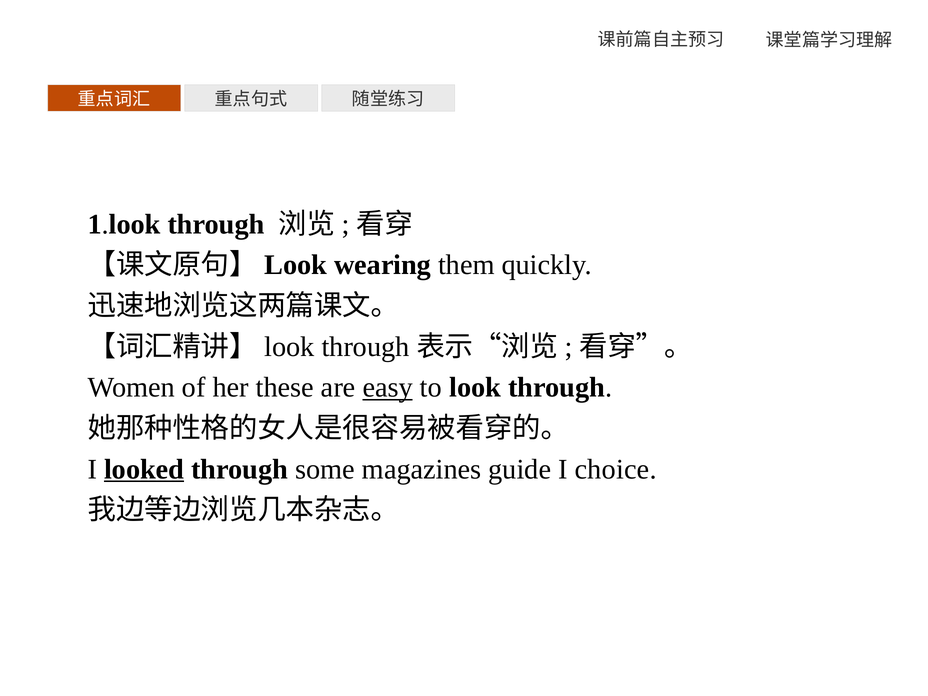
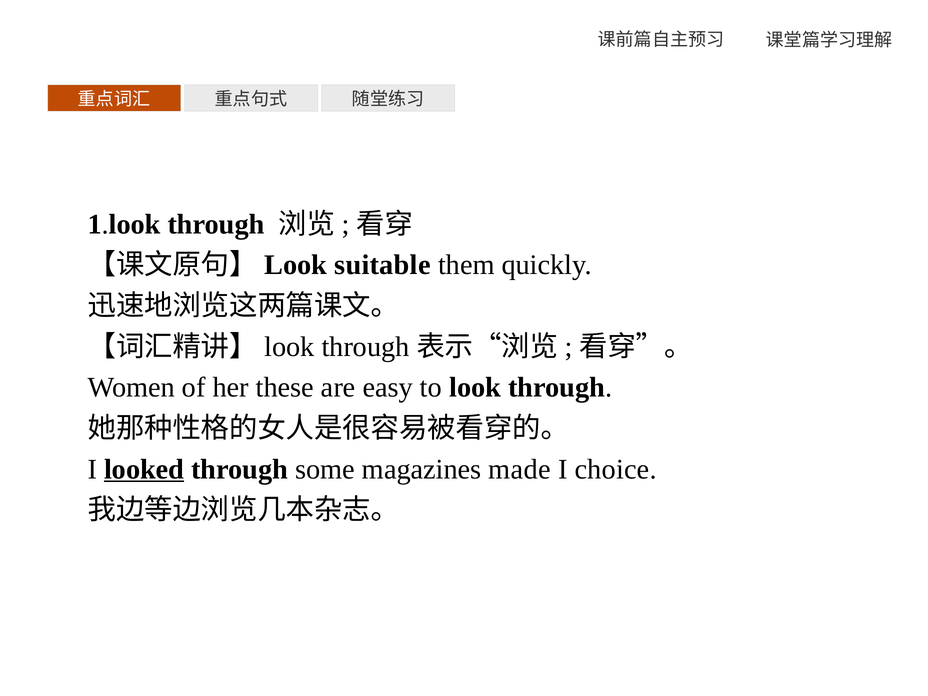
wearing: wearing -> suitable (382, 265)
easy underline: present -> none (388, 388)
guide: guide -> made (520, 469)
